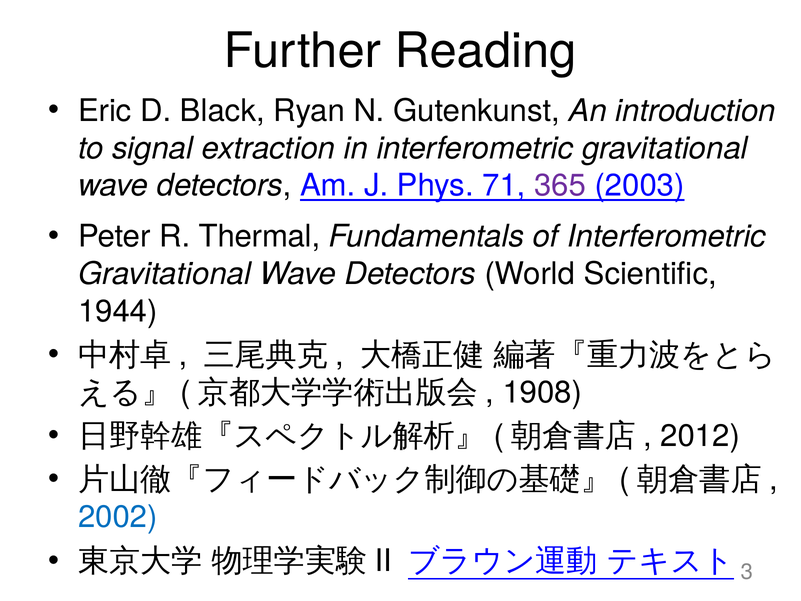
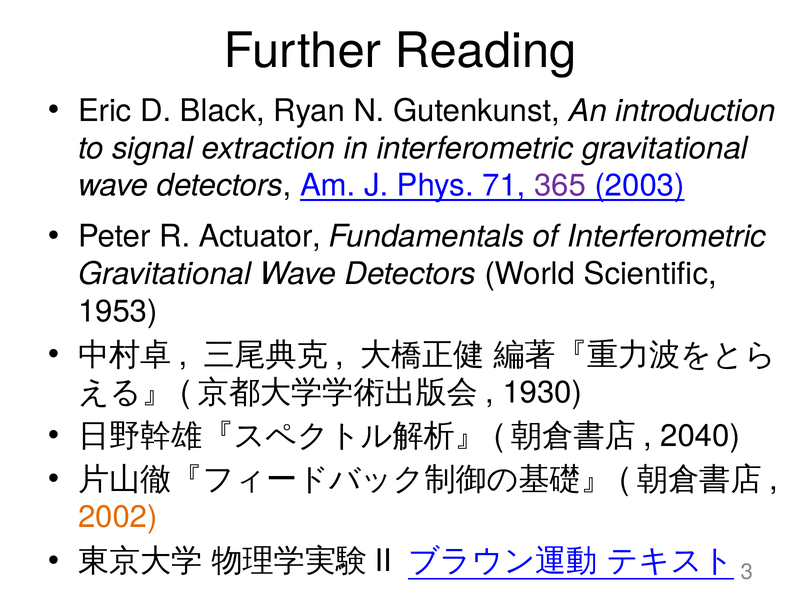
Thermal: Thermal -> Actuator (260, 236)
1944: 1944 -> 1953 (118, 311)
1908: 1908 -> 1930 (542, 392)
2012: 2012 -> 2040 (700, 436)
2002 colour: blue -> orange (118, 517)
